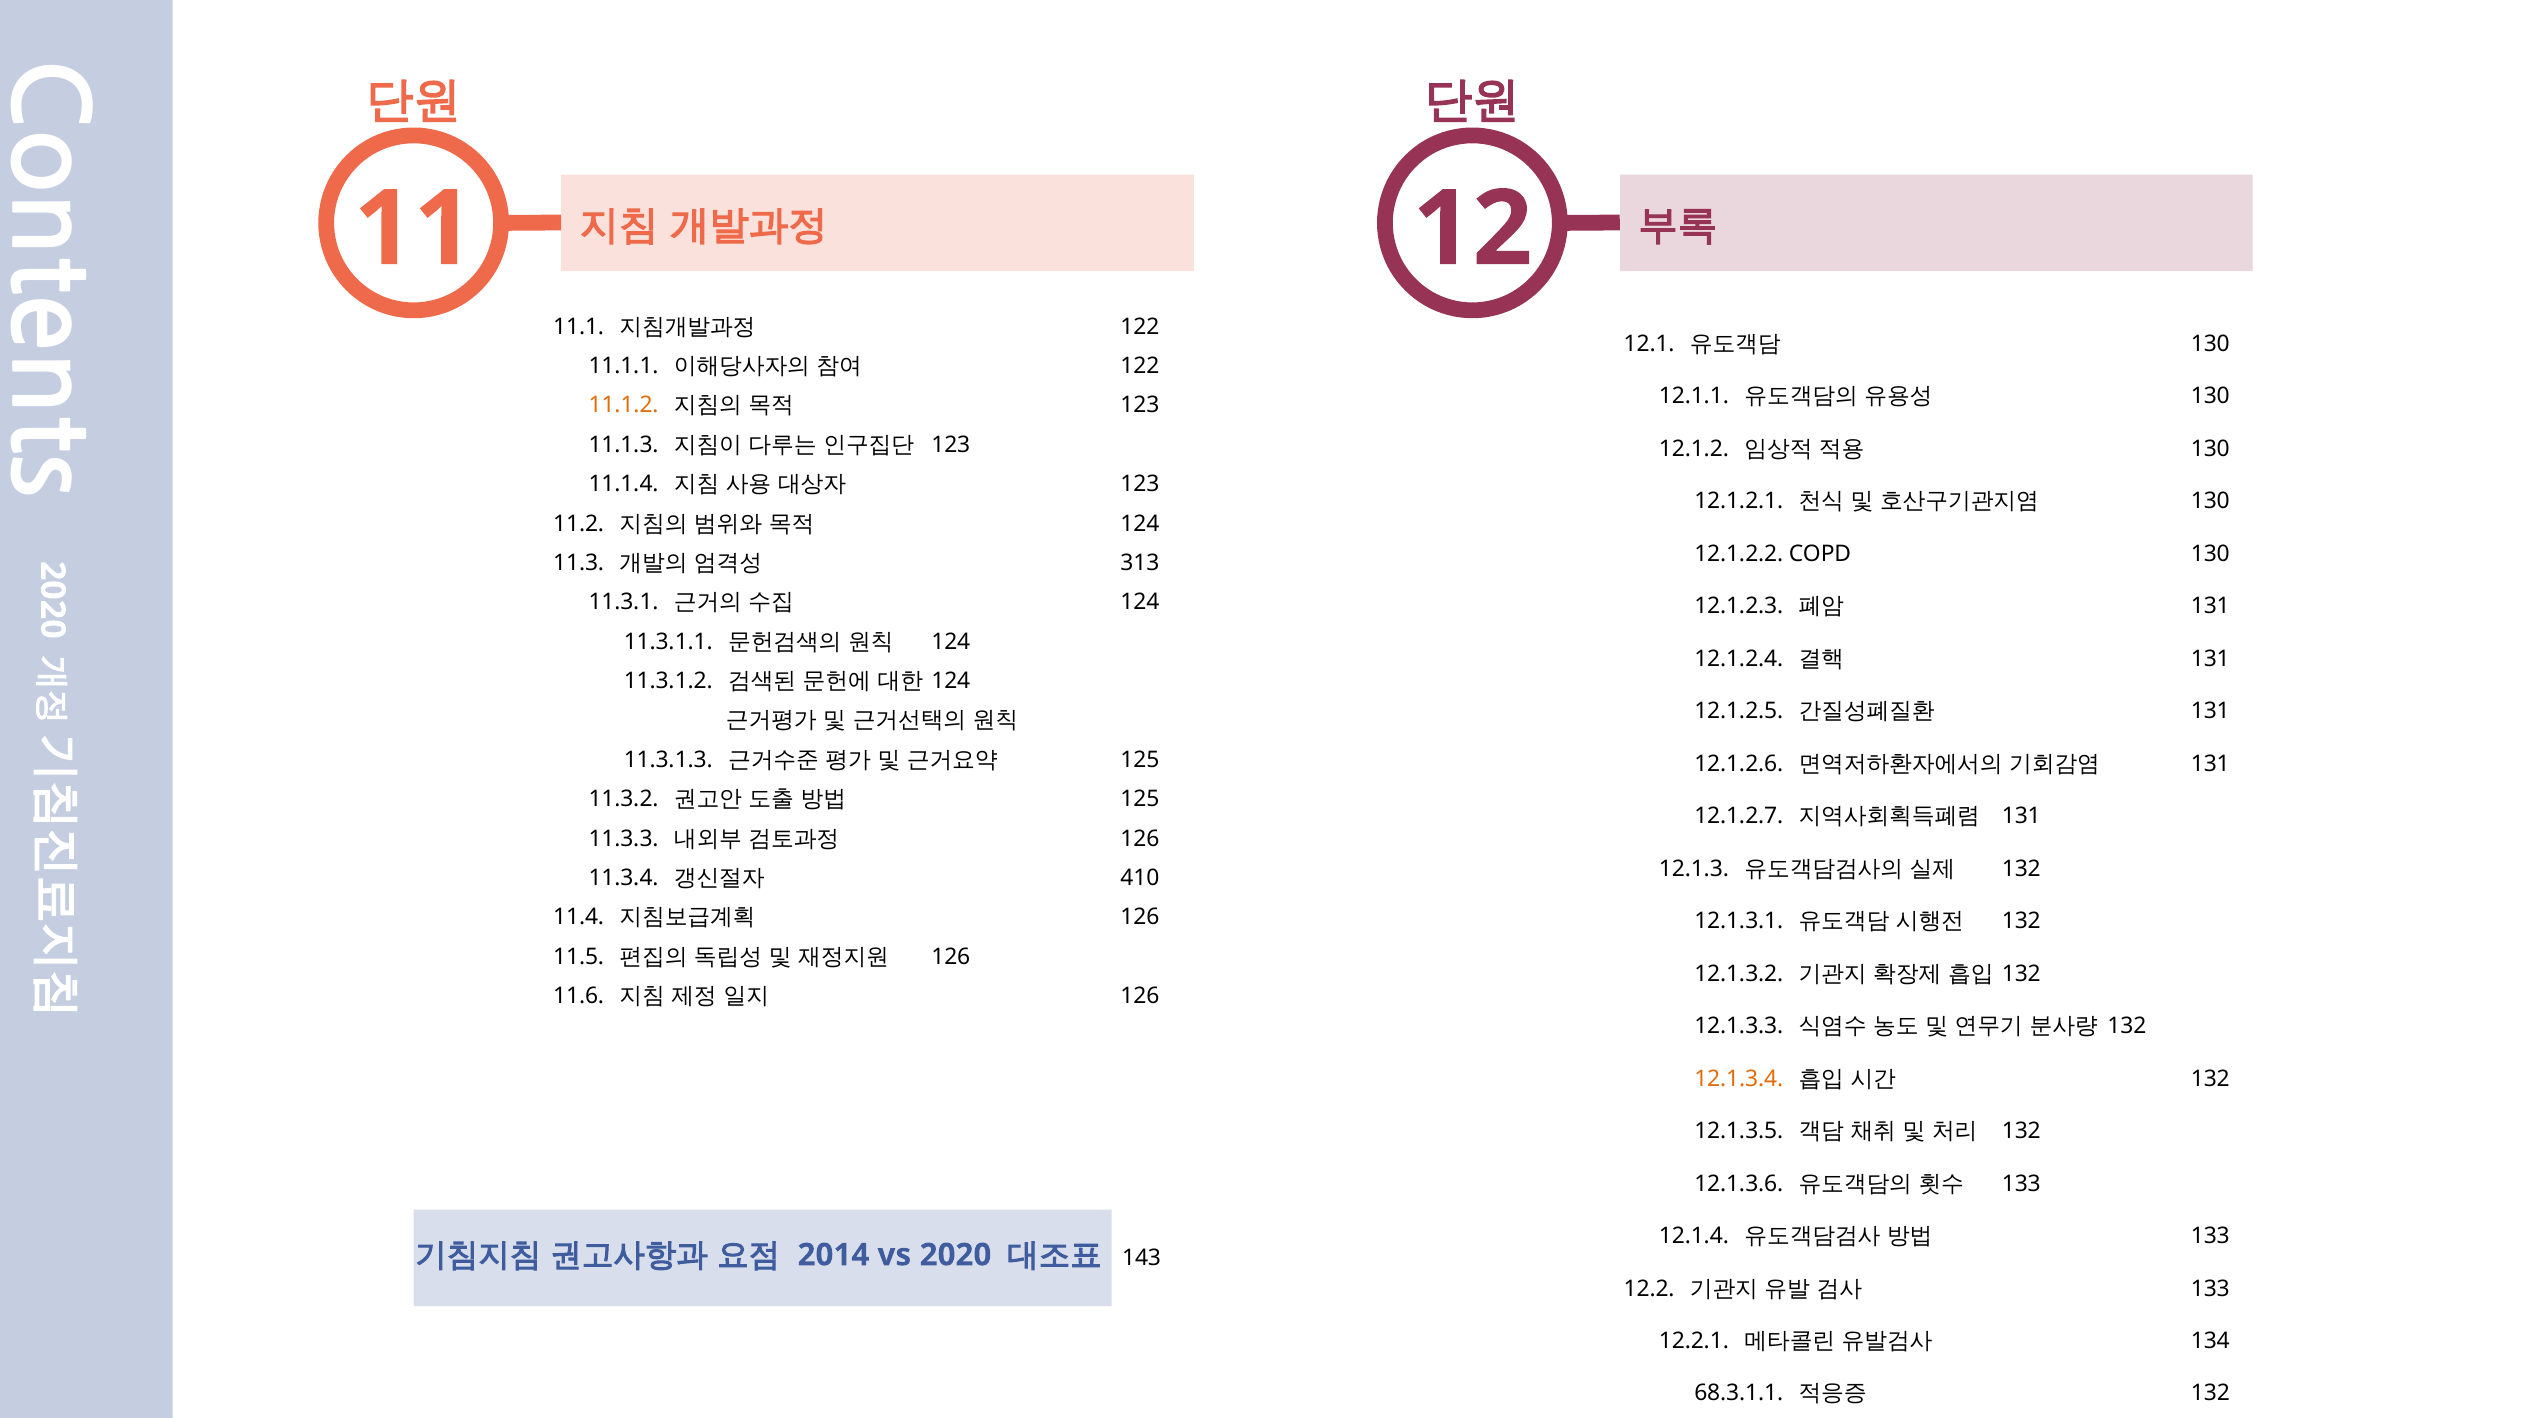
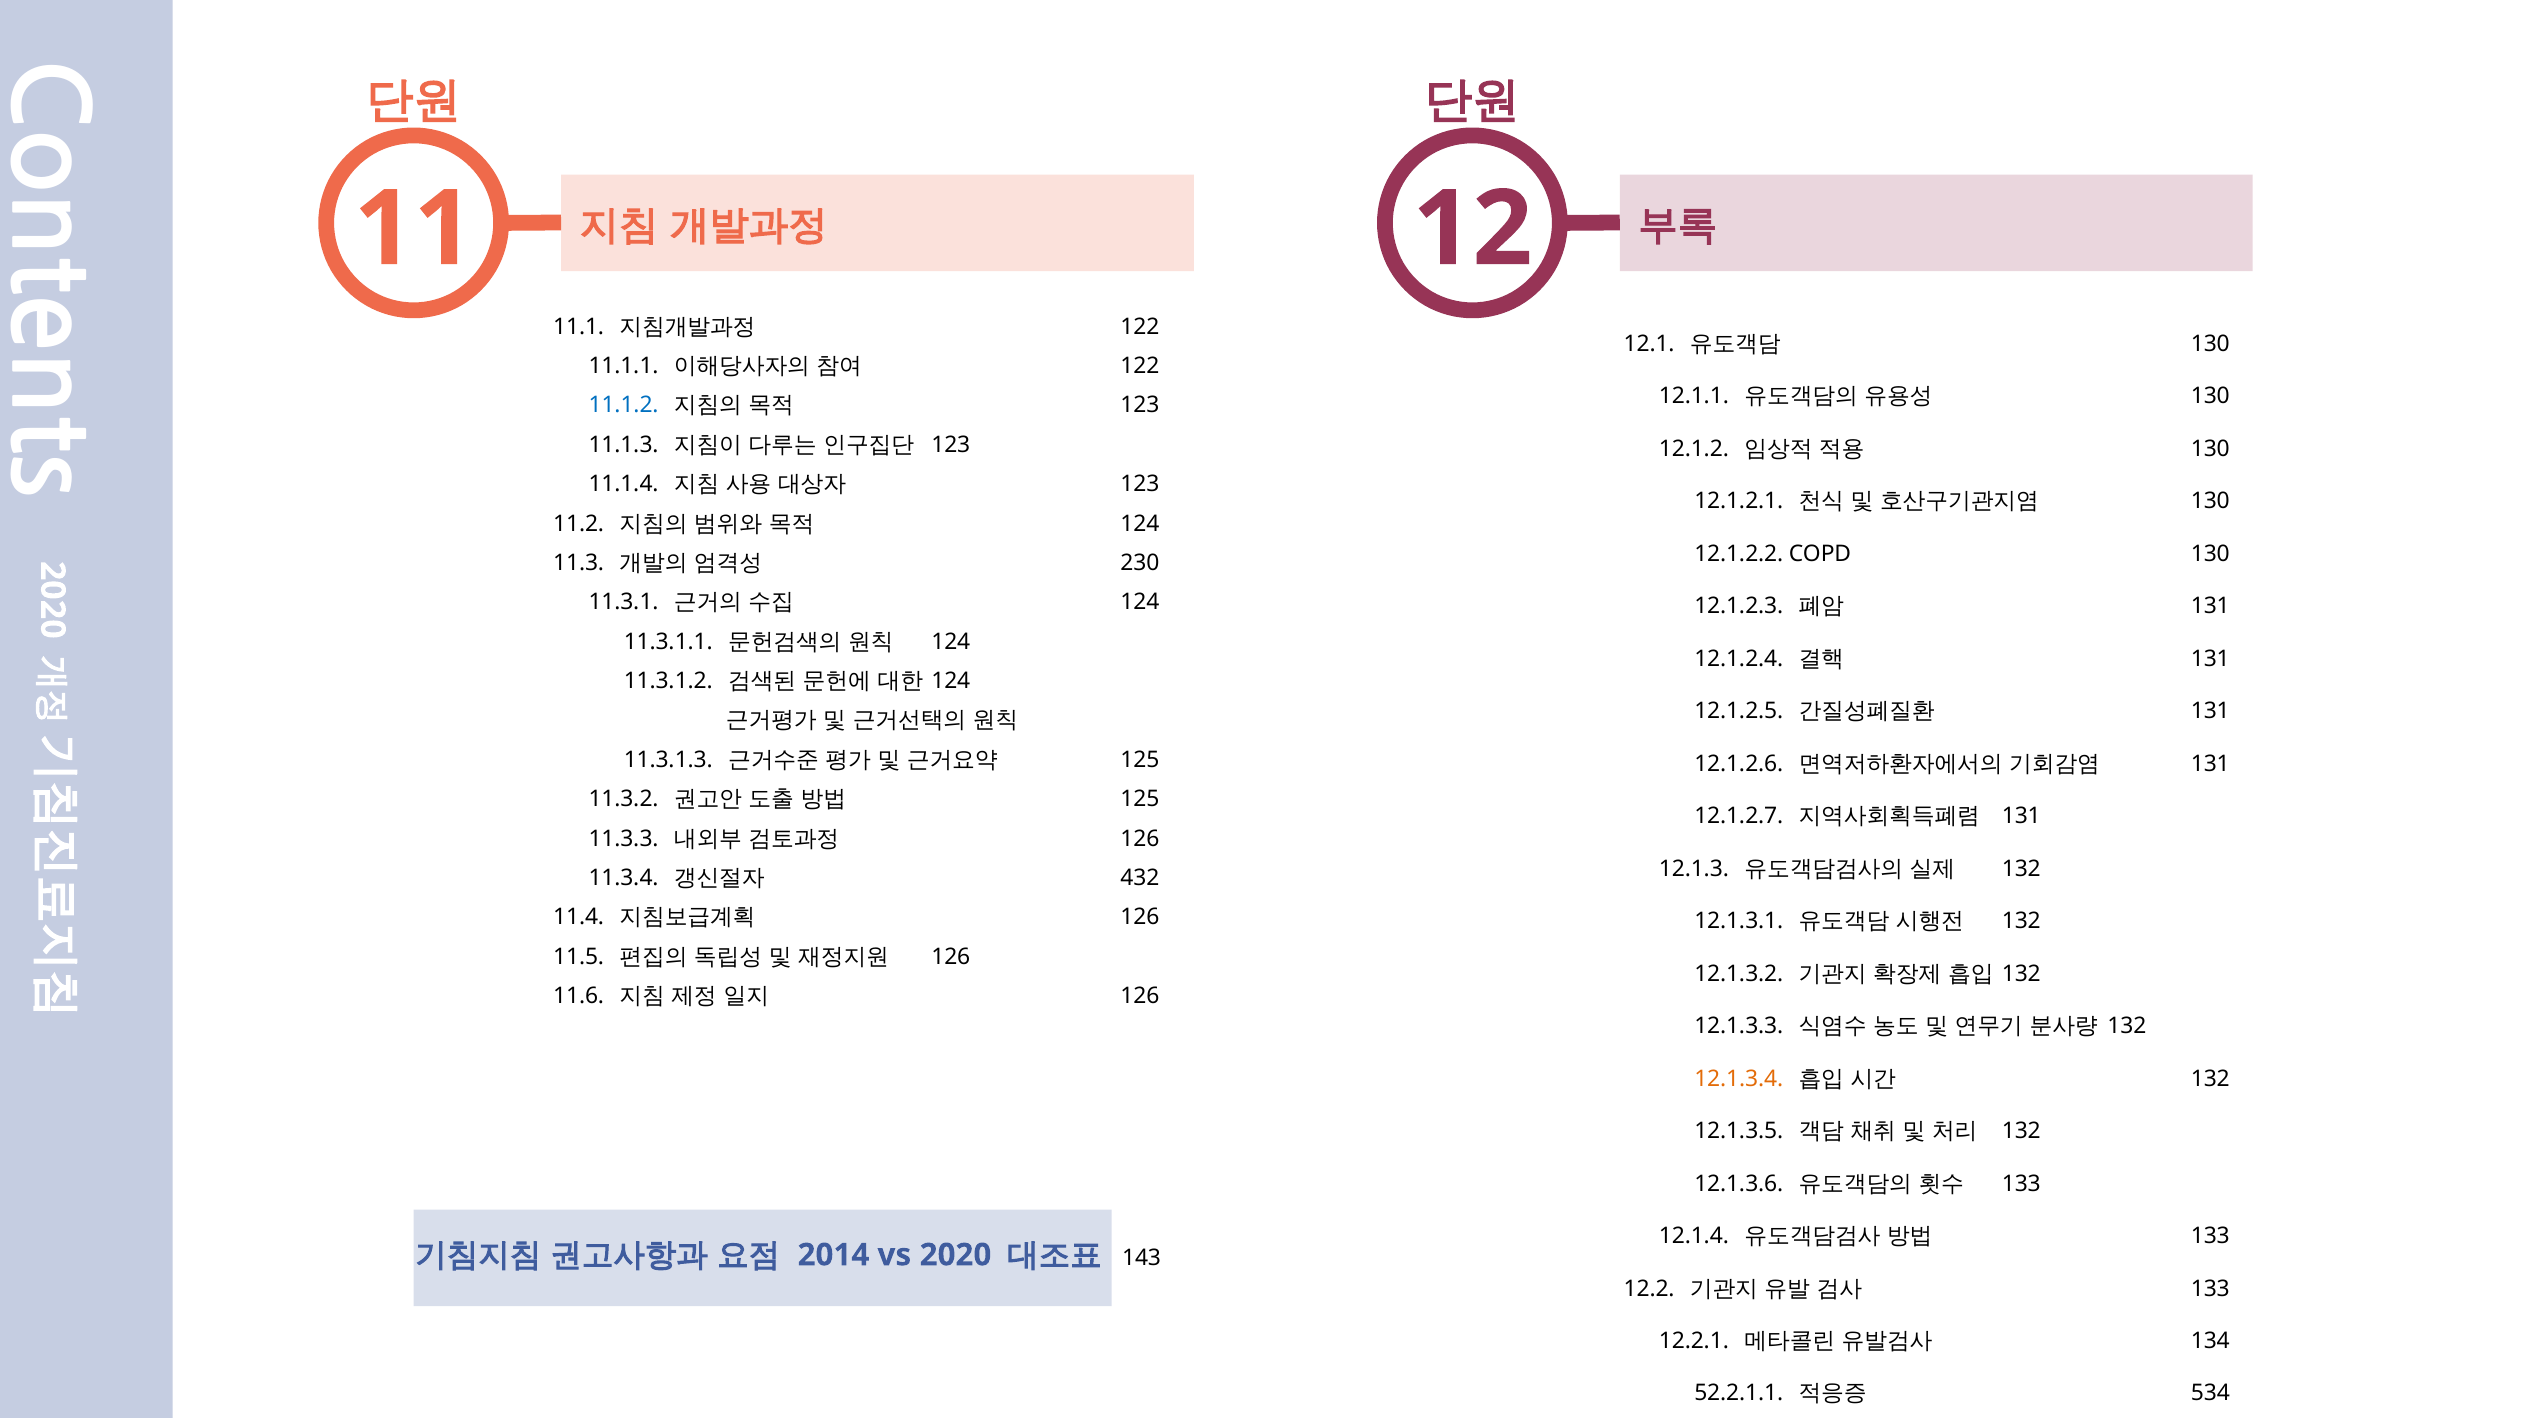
11.1.2 colour: orange -> blue (624, 405)
313: 313 -> 230 (1140, 563)
410: 410 -> 432 (1140, 878)
68.3.1.1: 68.3.1.1 -> 52.2.1.1 (1739, 1393)
132: 132 -> 534 (2210, 1393)
